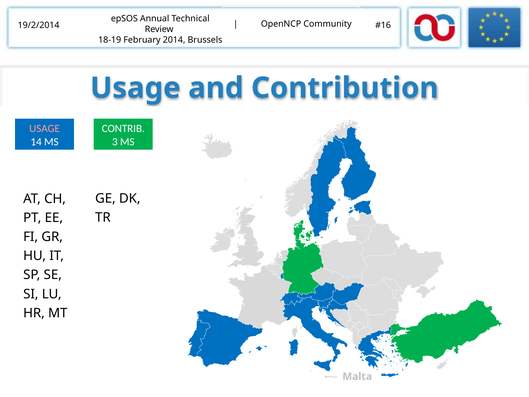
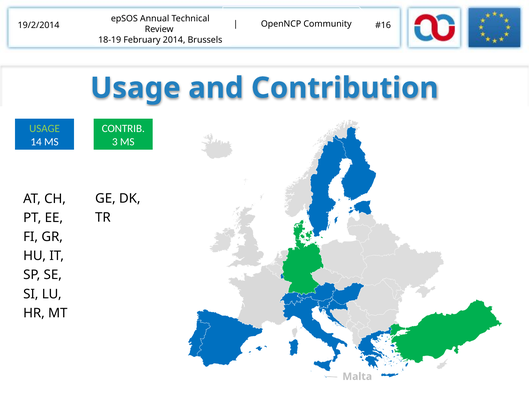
USAGE colour: pink -> light green (45, 128)
